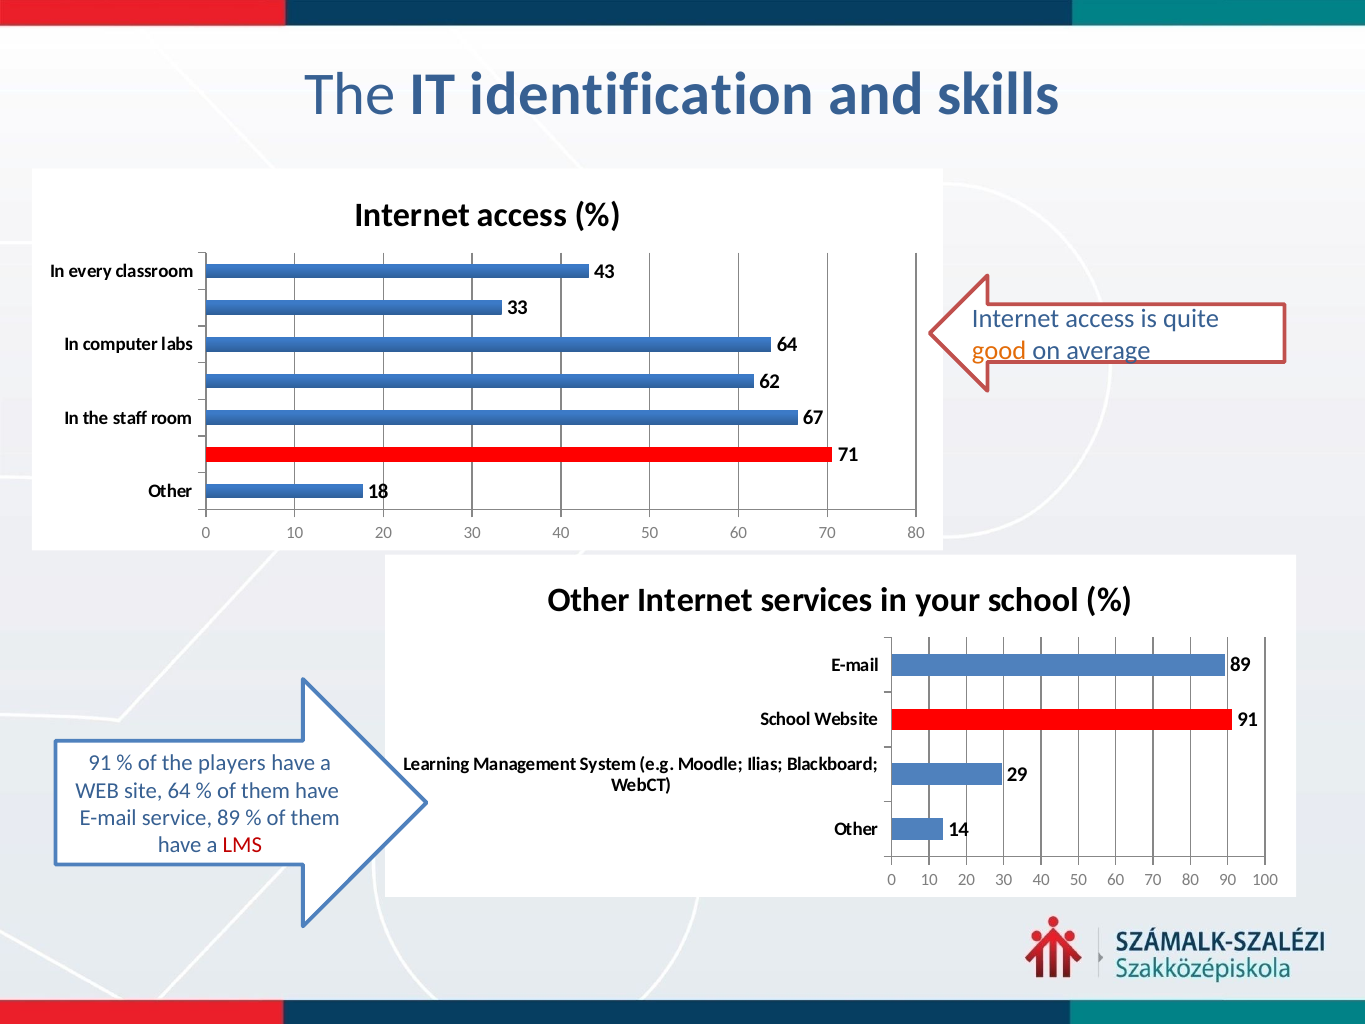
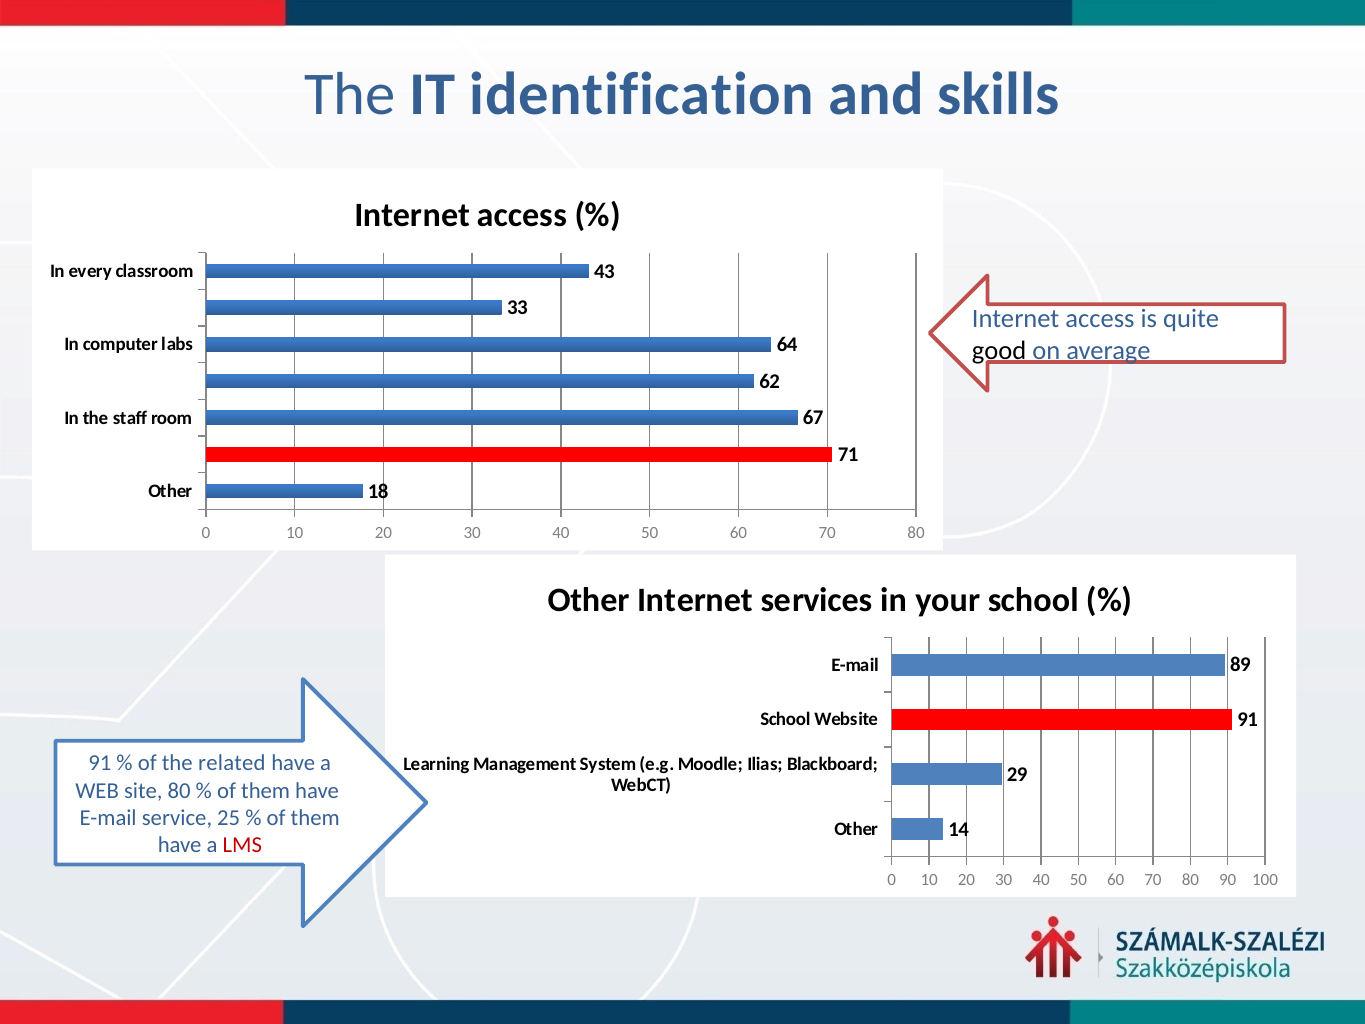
good colour: orange -> black (999, 351)
players: players -> related (232, 763)
site 64: 64 -> 80 (179, 790)
service 89: 89 -> 25 (229, 818)
